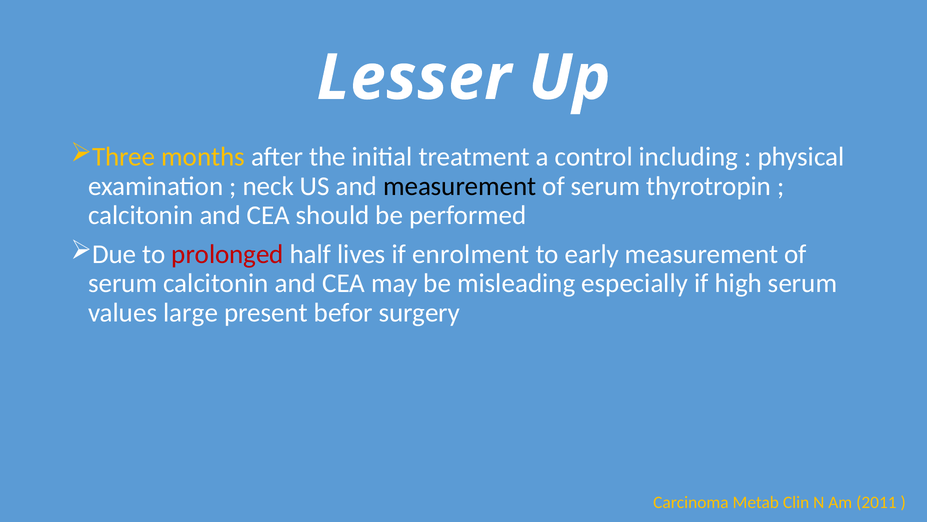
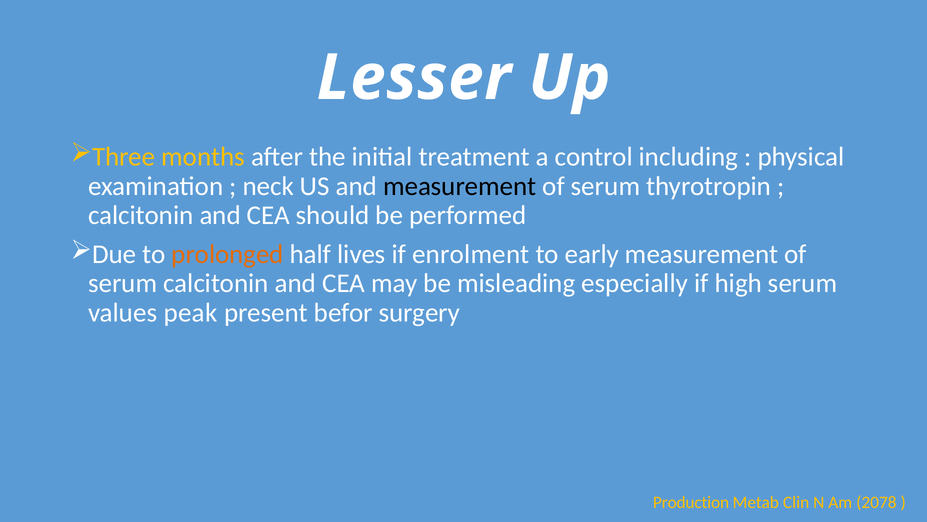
prolonged colour: red -> orange (227, 254)
large: large -> peak (191, 312)
Carcinoma: Carcinoma -> Production (691, 502)
2011: 2011 -> 2078 (876, 502)
